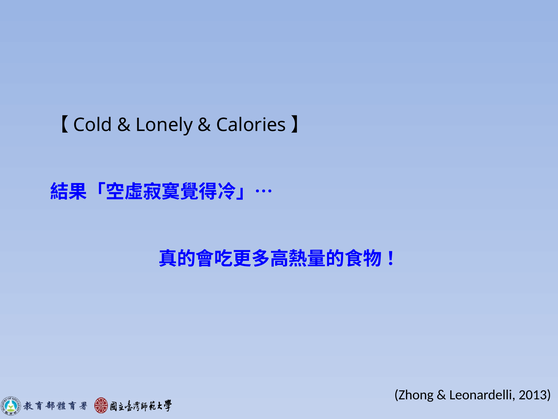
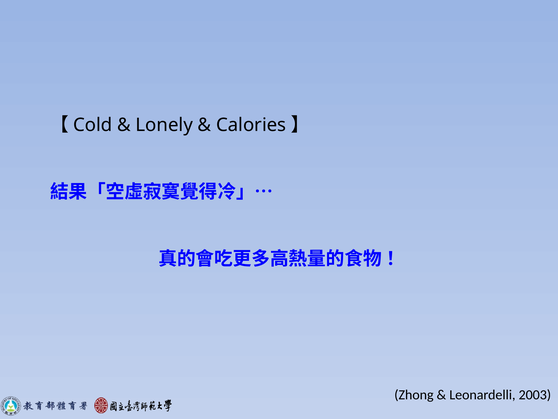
2013: 2013 -> 2003 (535, 394)
